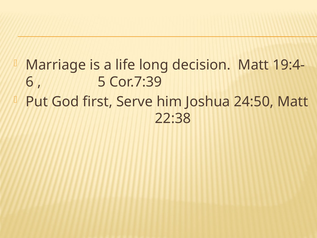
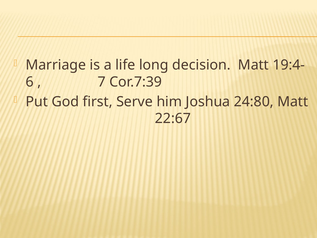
5: 5 -> 7 (102, 82)
24:50: 24:50 -> 24:80 (254, 102)
22:38: 22:38 -> 22:67 (173, 118)
